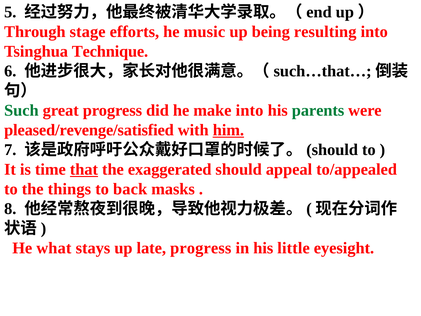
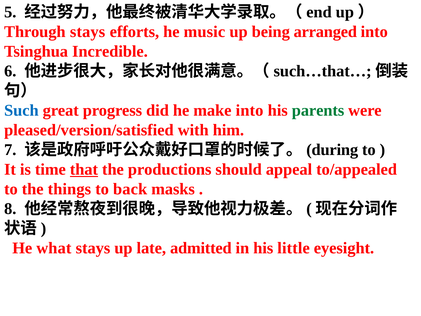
Through stage: stage -> stays (88, 32)
resulting: resulting -> arranged (325, 32)
Technique: Technique -> Incredible (110, 51)
Such colour: green -> blue (21, 110)
pleased/revenge/satisfied: pleased/revenge/satisfied -> pleased/version/satisfied (89, 130)
him underline: present -> none (228, 130)
should: should -> during (332, 150)
exaggerated: exaggerated -> productions (170, 169)
late progress: progress -> admitted (201, 248)
